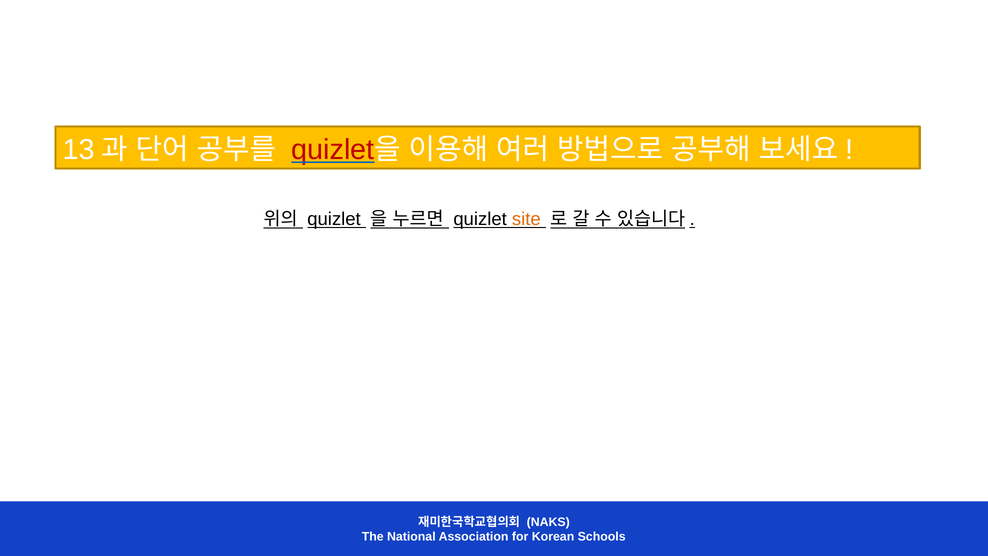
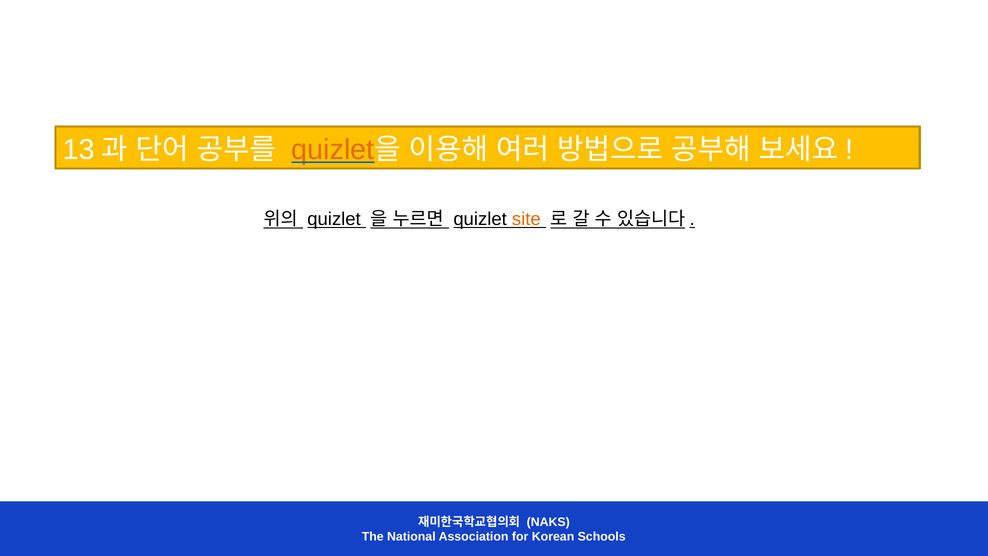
quizlet colour: red -> orange (333, 150)
